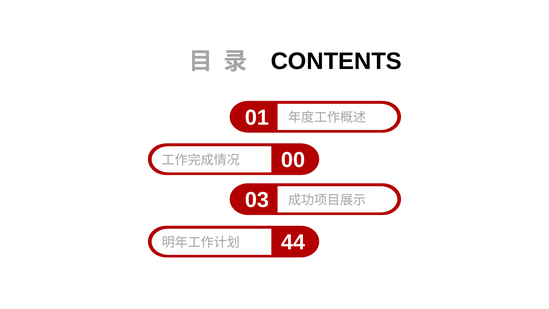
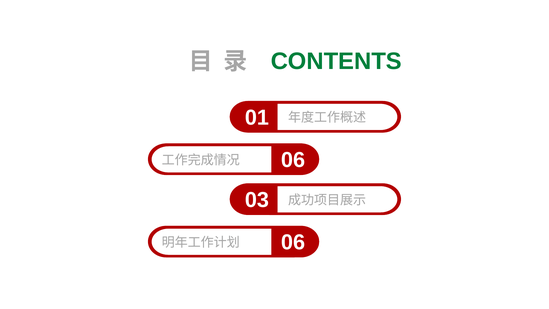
CONTENTS colour: black -> green (336, 61)
00: 00 -> 06 (293, 160)
44: 44 -> 06 (293, 242)
